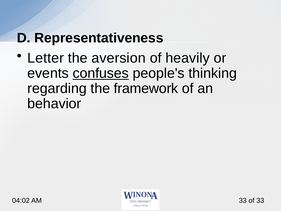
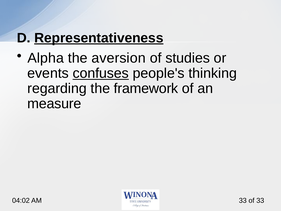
Representativeness underline: none -> present (99, 38)
Letter: Letter -> Alpha (46, 58)
heavily: heavily -> studies (188, 58)
behavior: behavior -> measure (54, 104)
